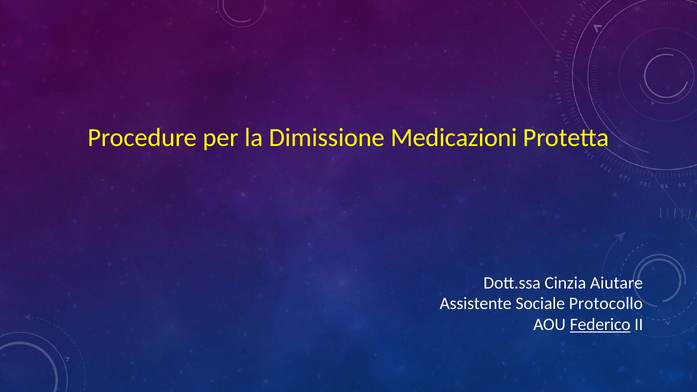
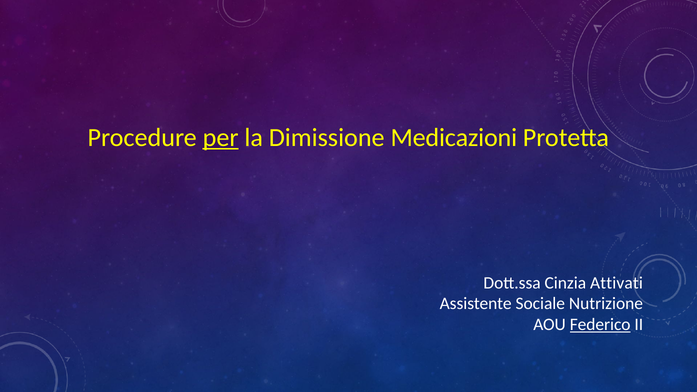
per underline: none -> present (221, 138)
Aiutare: Aiutare -> Attivati (617, 283)
Protocollo: Protocollo -> Nutrizione (606, 304)
